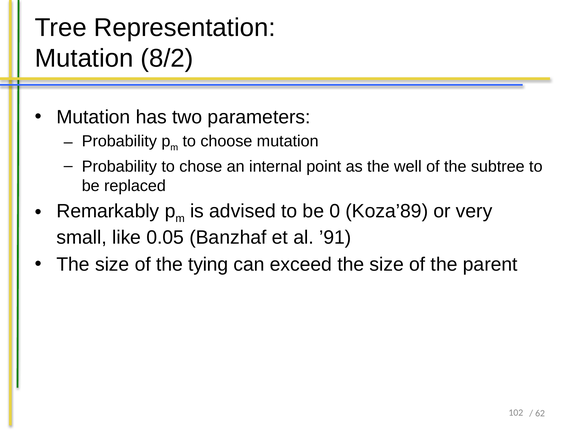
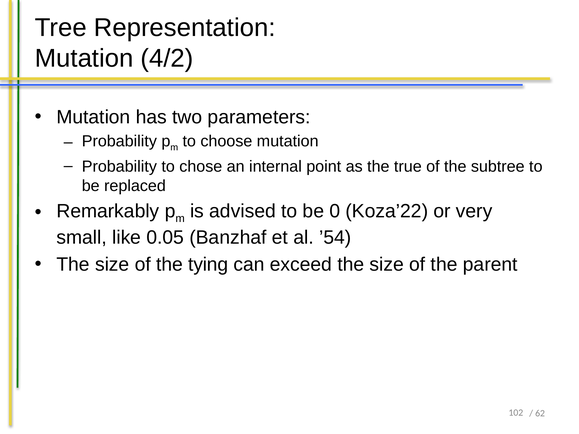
8/2: 8/2 -> 4/2 (167, 58)
well: well -> true (408, 167)
Koza’89: Koza’89 -> Koza’22 (387, 211)
’91: ’91 -> ’54 (335, 238)
